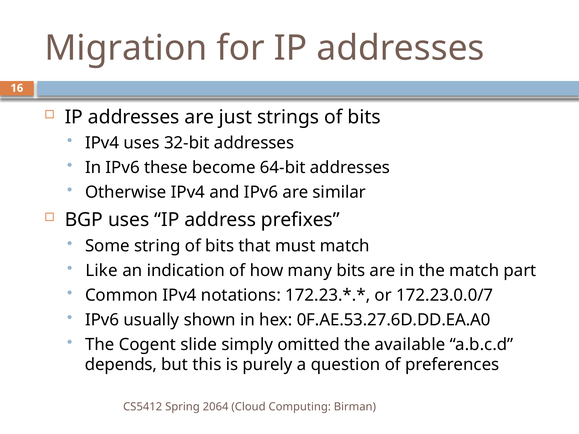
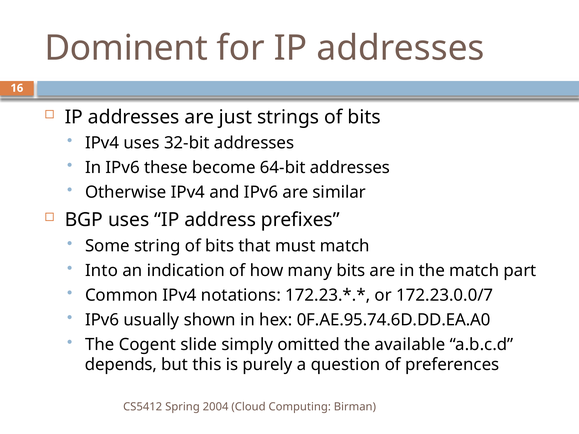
Migration: Migration -> Dominent (126, 48)
Like: Like -> Into (101, 271)
0F.AE.53.27.6D.DD.EA.A0: 0F.AE.53.27.6D.DD.EA.A0 -> 0F.AE.95.74.6D.DD.EA.A0 (394, 320)
2064: 2064 -> 2004 (216, 407)
